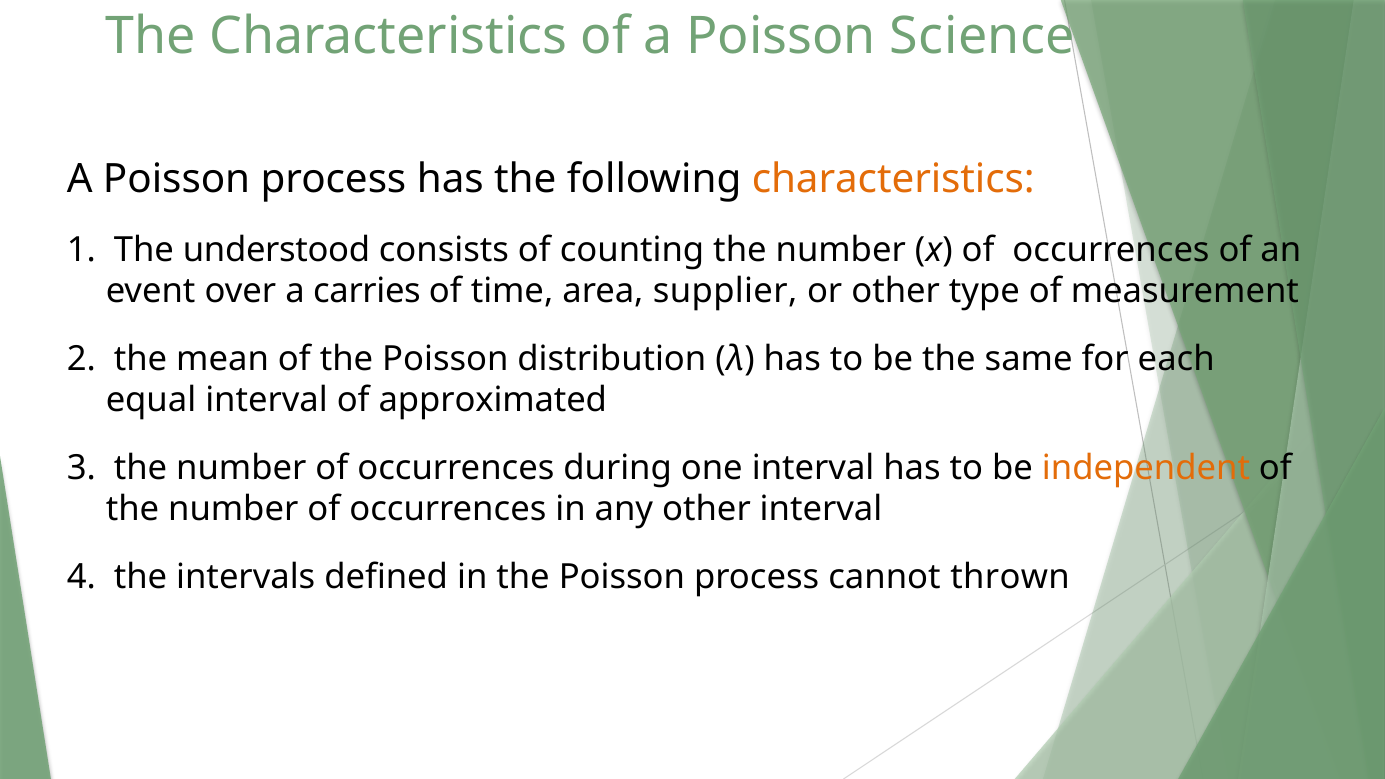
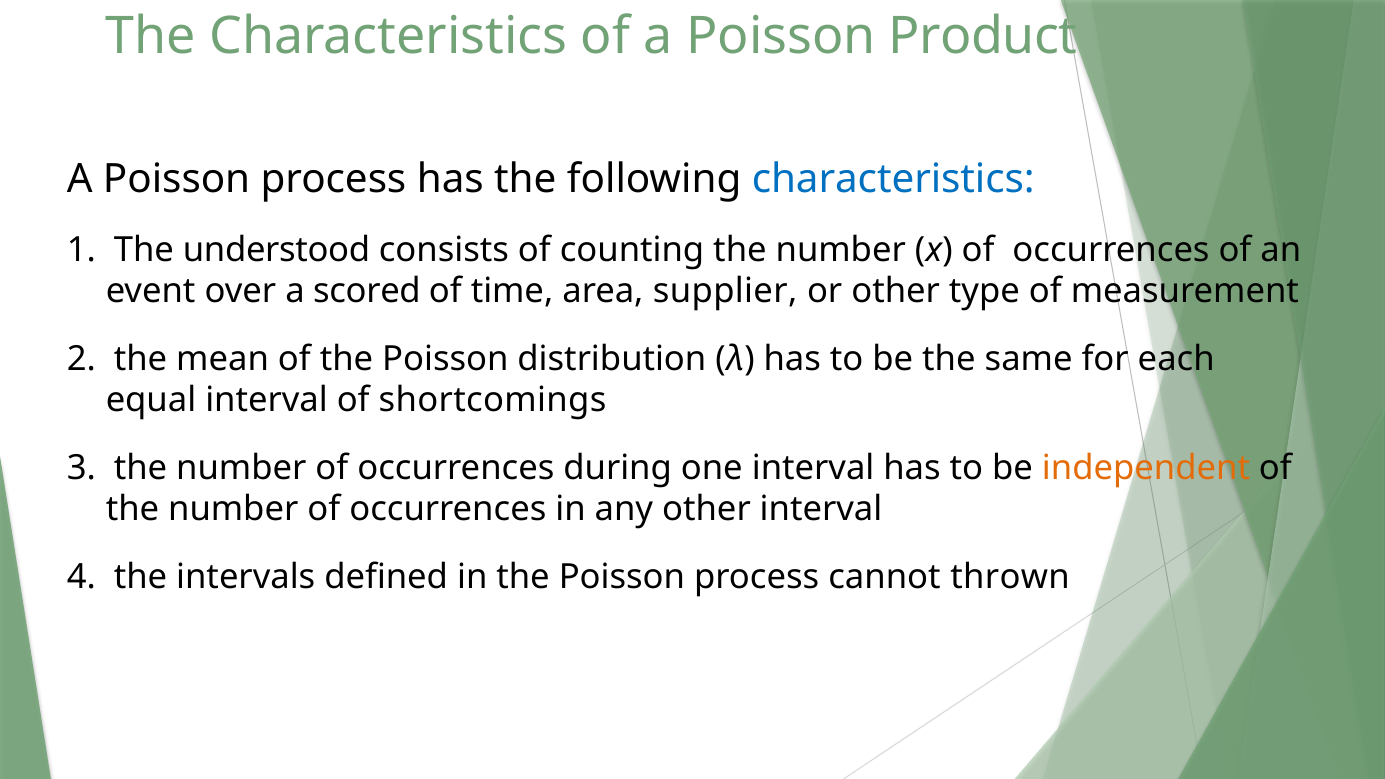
Science: Science -> Product (983, 37)
characteristics colour: orange -> blue (893, 179)
carries: carries -> scored (367, 291)
approximated: approximated -> shortcomings (493, 401)
